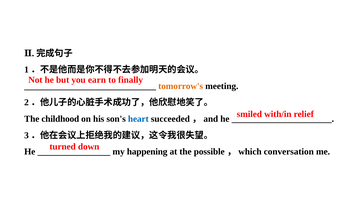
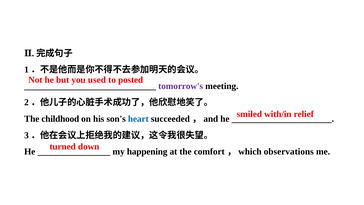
earn: earn -> used (97, 80)
finally: finally -> posted (131, 80)
tomorrow's colour: orange -> purple (181, 86)
possible: possible -> comfort (209, 151)
conversation: conversation -> observations (289, 151)
